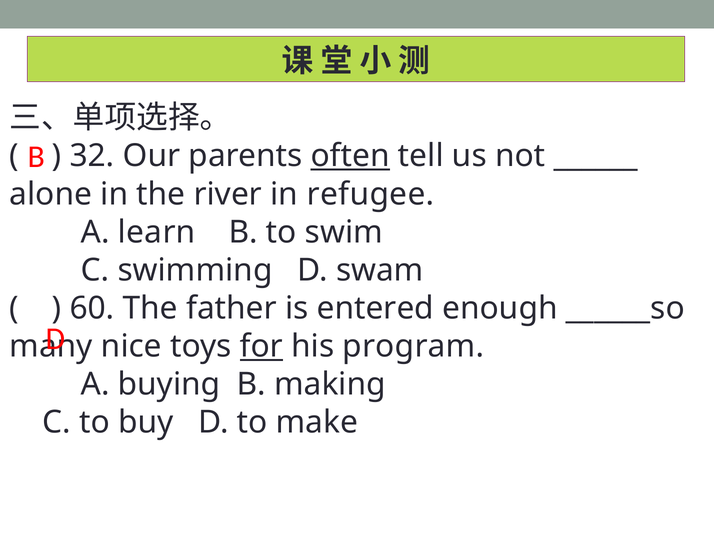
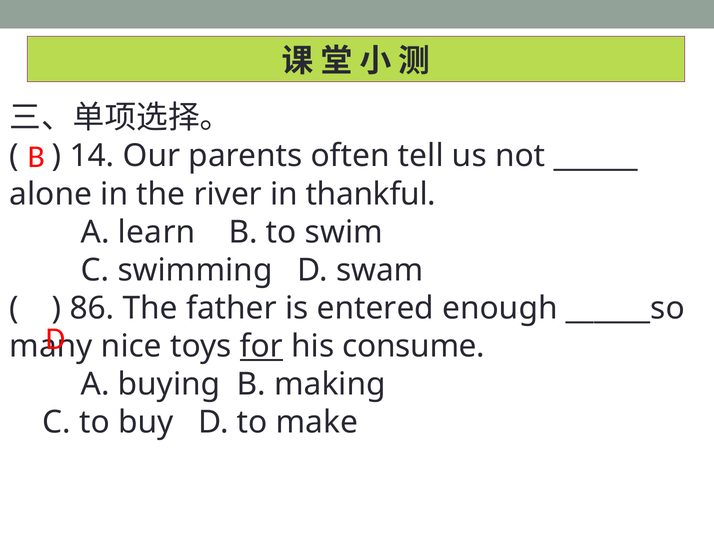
32: 32 -> 14 (92, 156)
often underline: present -> none (350, 156)
refugee: refugee -> thankful (371, 194)
60: 60 -> 86 (92, 308)
program: program -> consume (414, 347)
